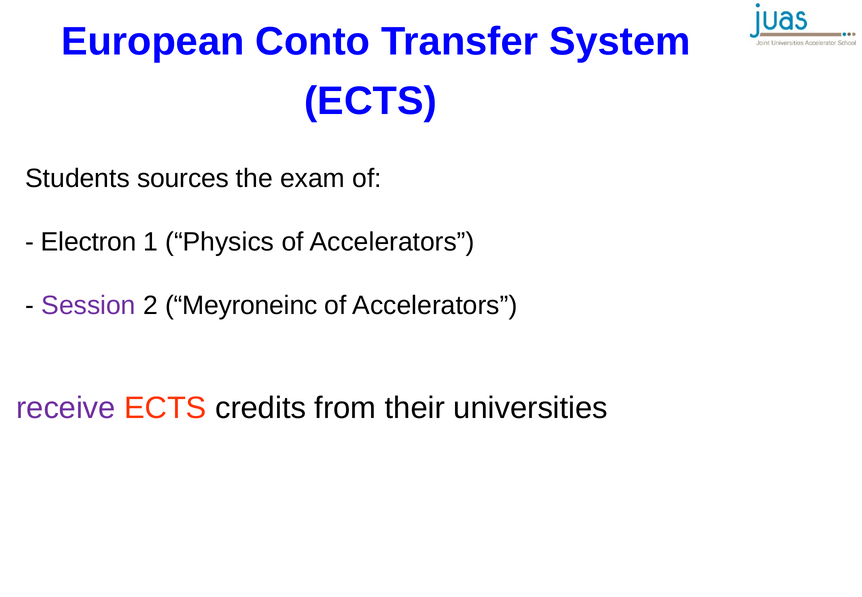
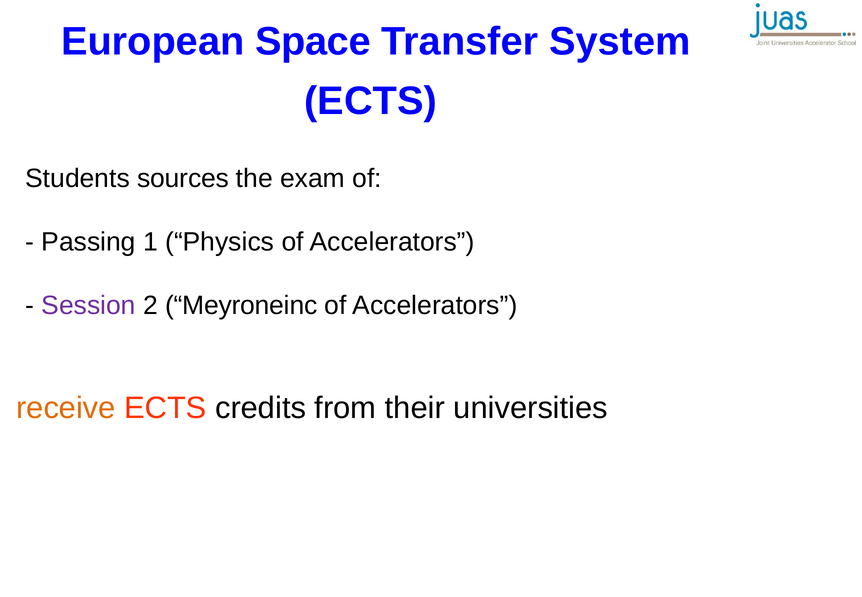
Conto: Conto -> Space (313, 42)
Electron: Electron -> Passing (89, 242)
receive colour: purple -> orange (66, 408)
